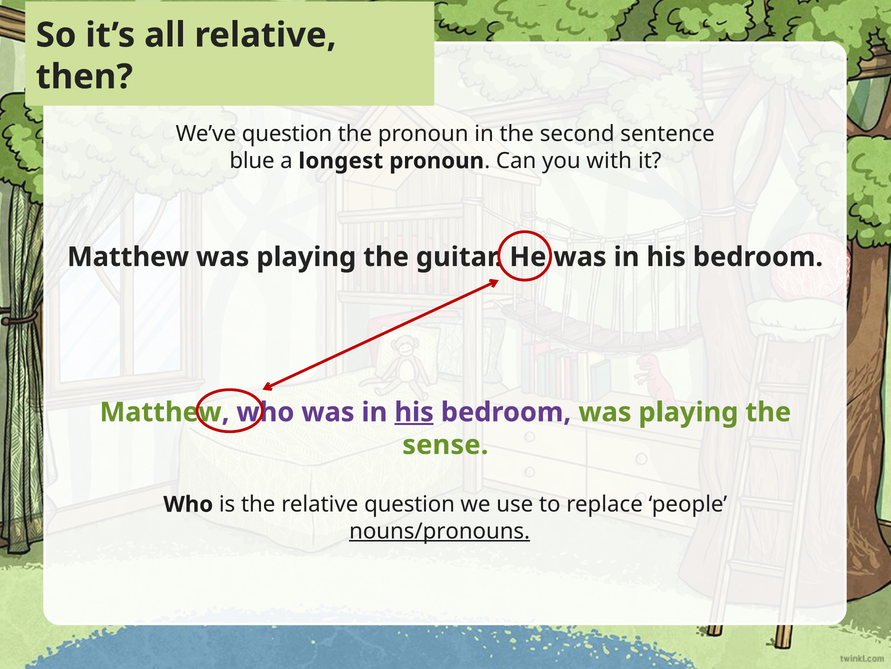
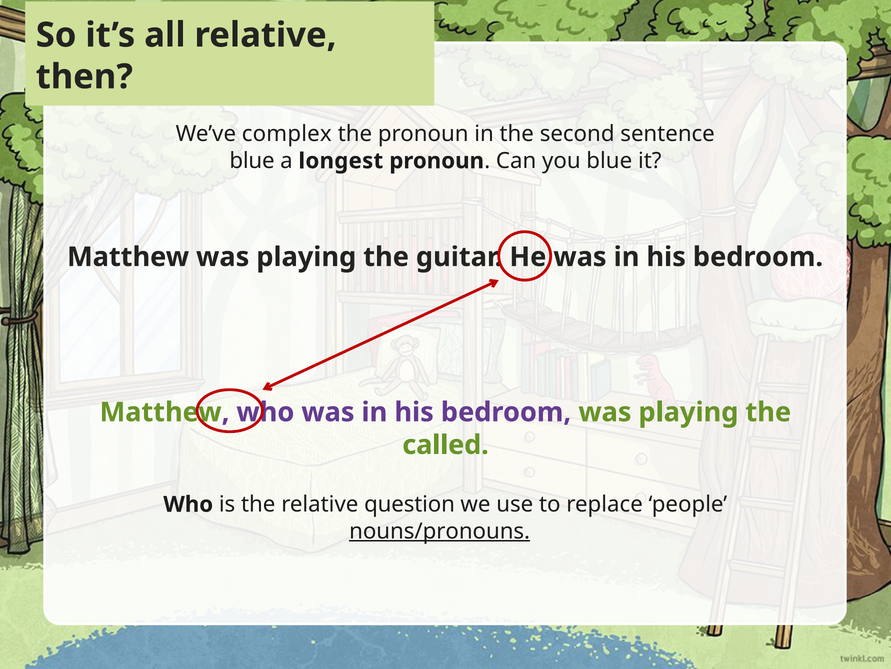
We’ve question: question -> complex (287, 134)
you with: with -> blue (609, 161)
his underline: present -> none (414, 412)
sense: sense -> called (446, 444)
